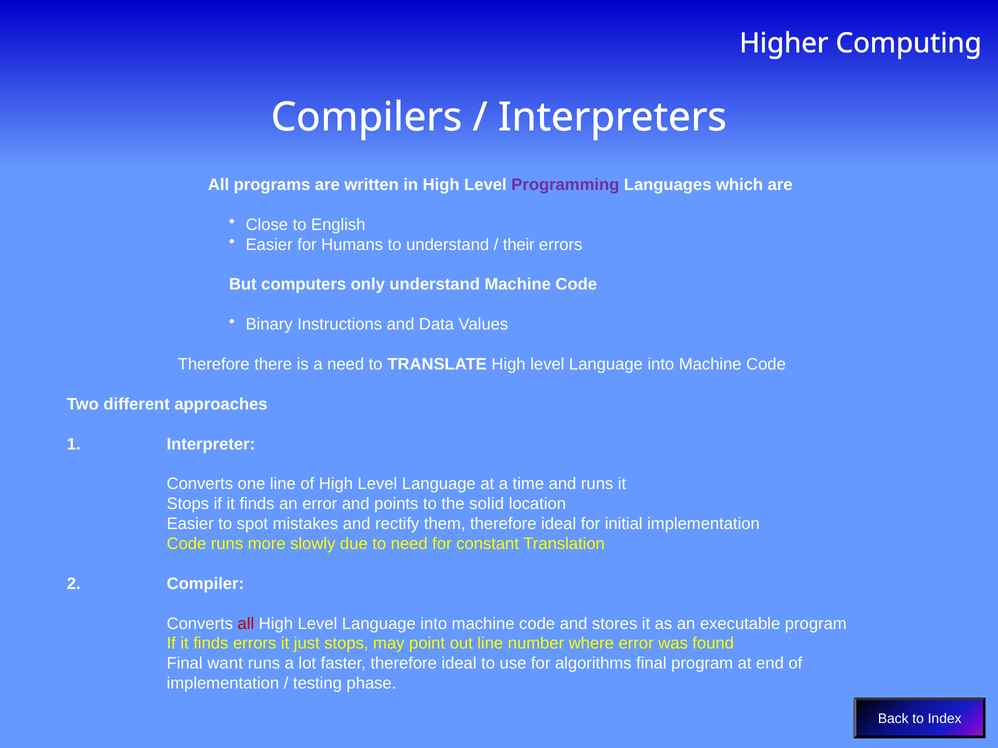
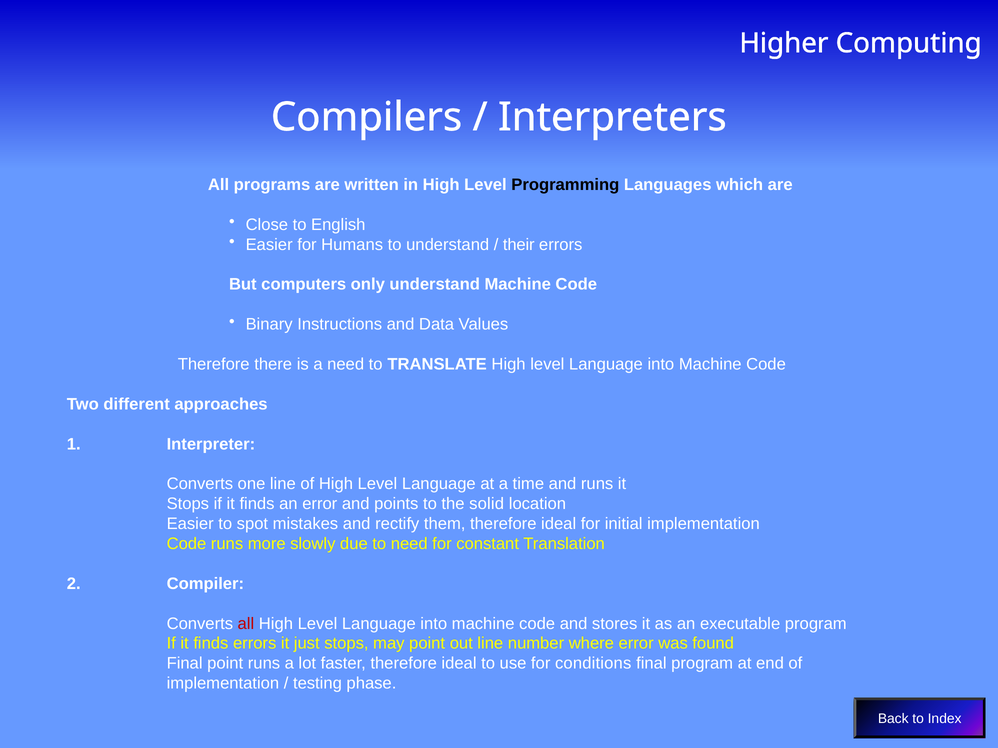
Programming colour: purple -> black (565, 185)
Final want: want -> point (225, 664)
algorithms: algorithms -> conditions (593, 664)
